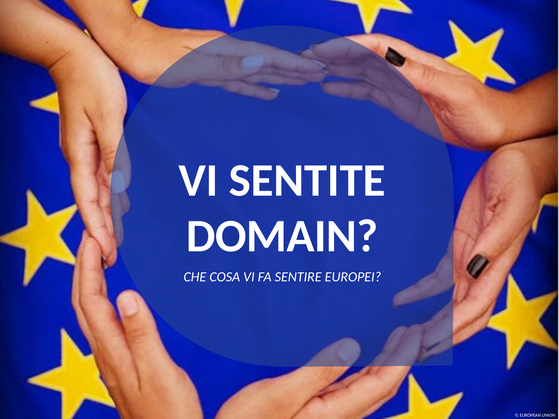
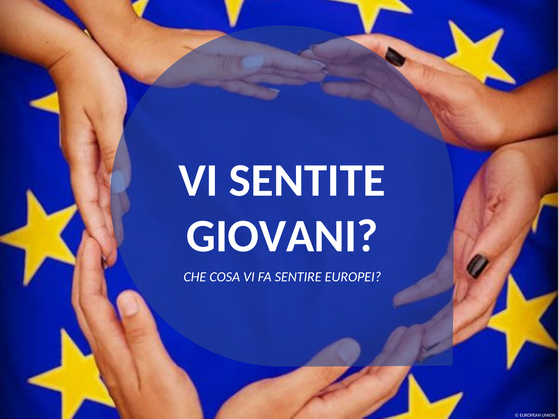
DOMAIN: DOMAIN -> GIOVANI (282, 236)
